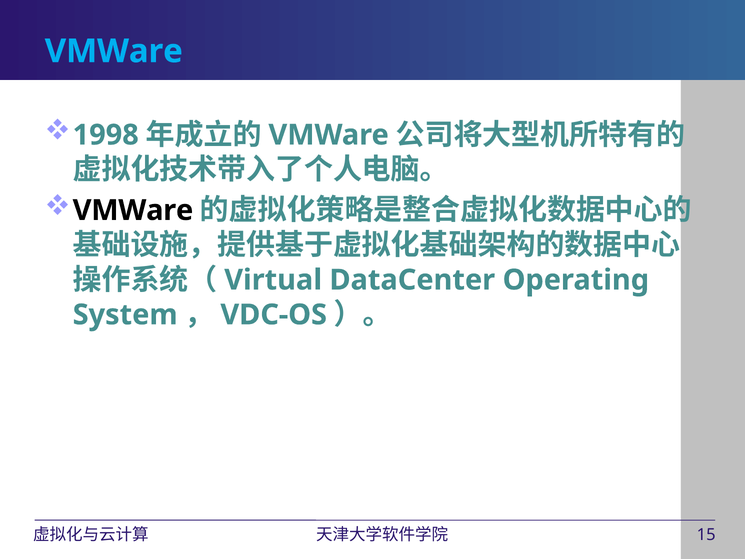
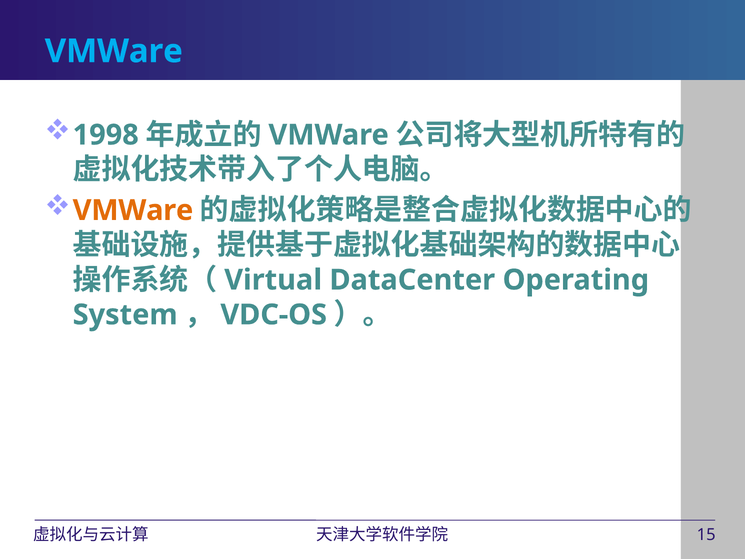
VMWare colour: black -> orange (133, 210)
